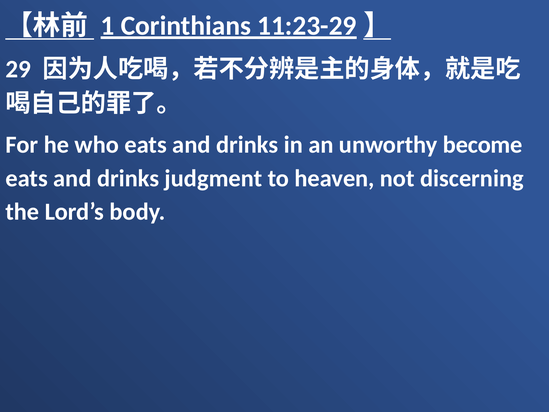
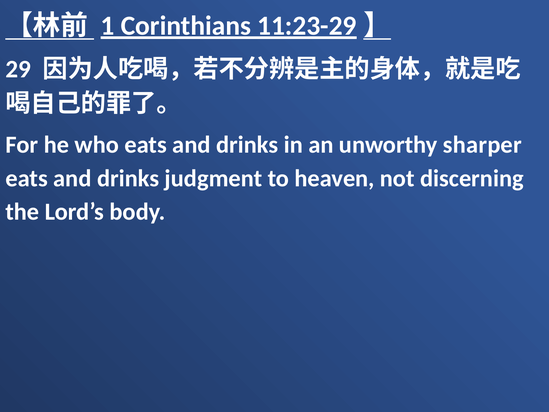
become: become -> sharper (482, 145)
